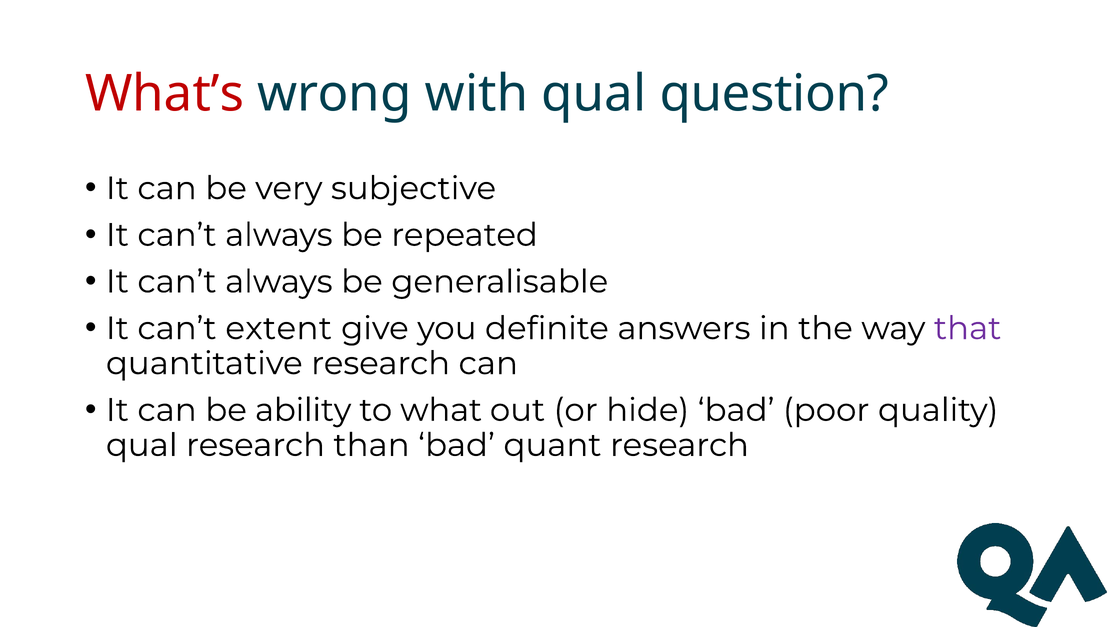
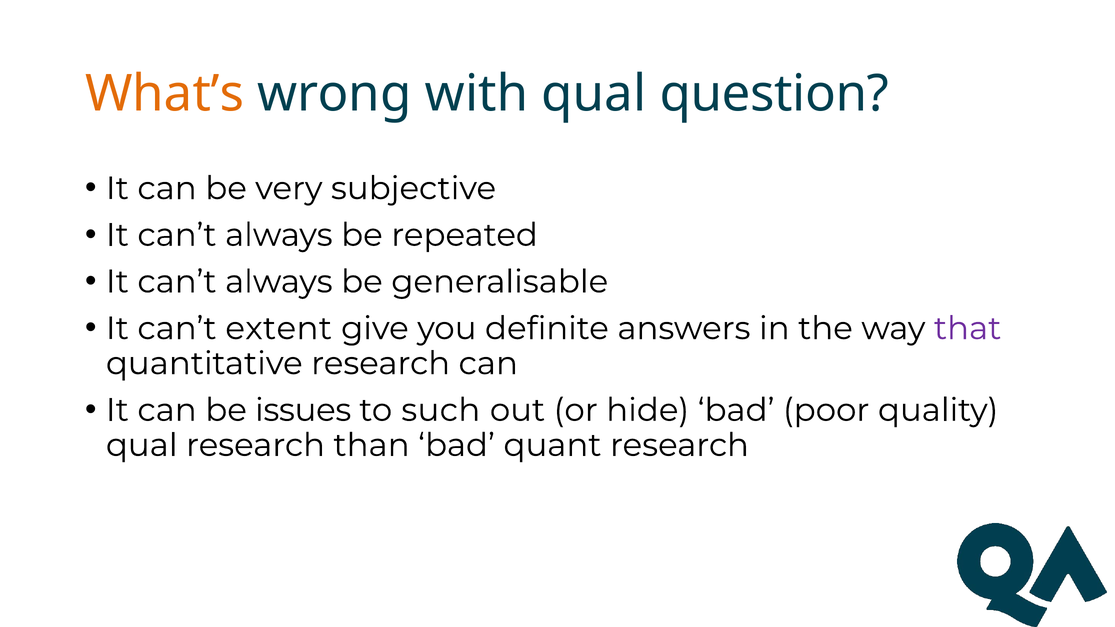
What’s colour: red -> orange (165, 94)
ability: ability -> issues (303, 410)
what: what -> such (441, 410)
